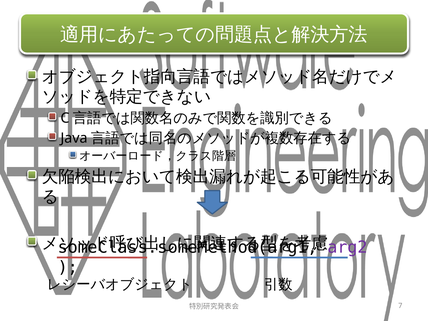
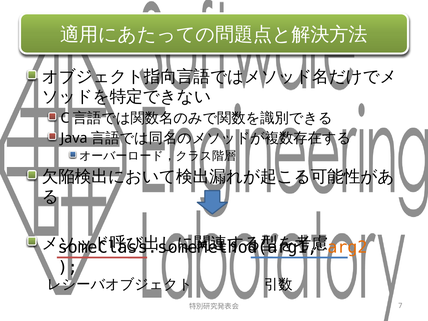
arg2 colour: purple -> orange (348, 247)
